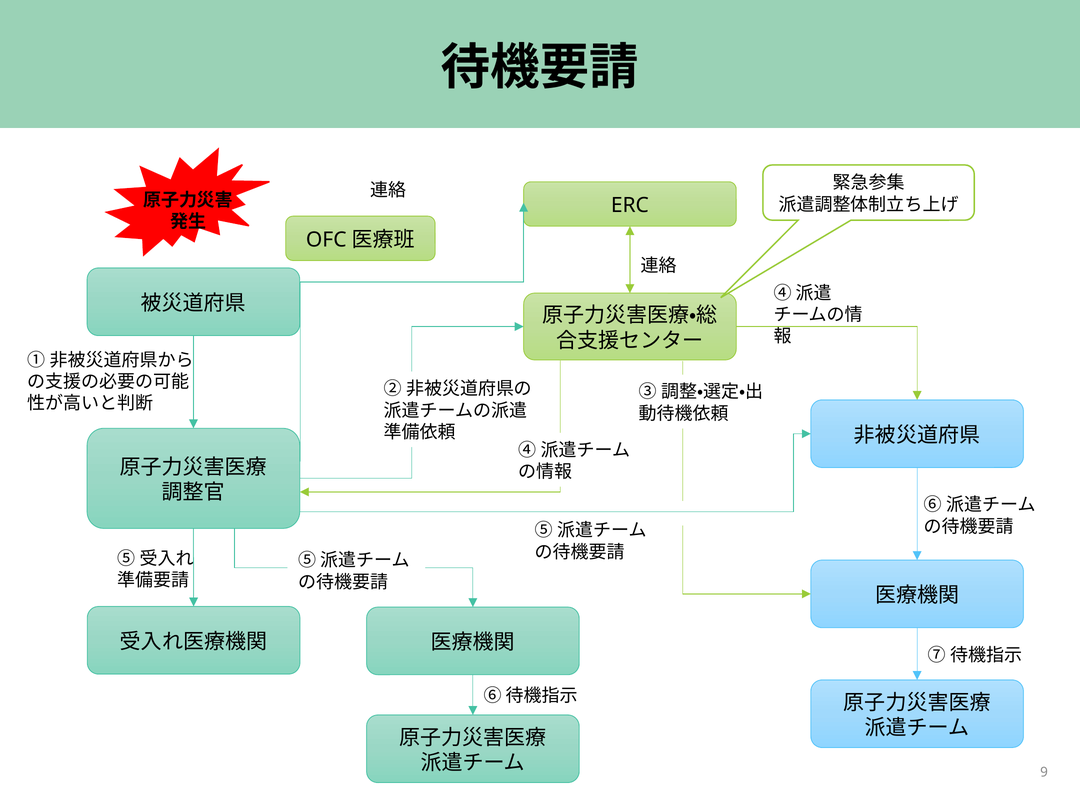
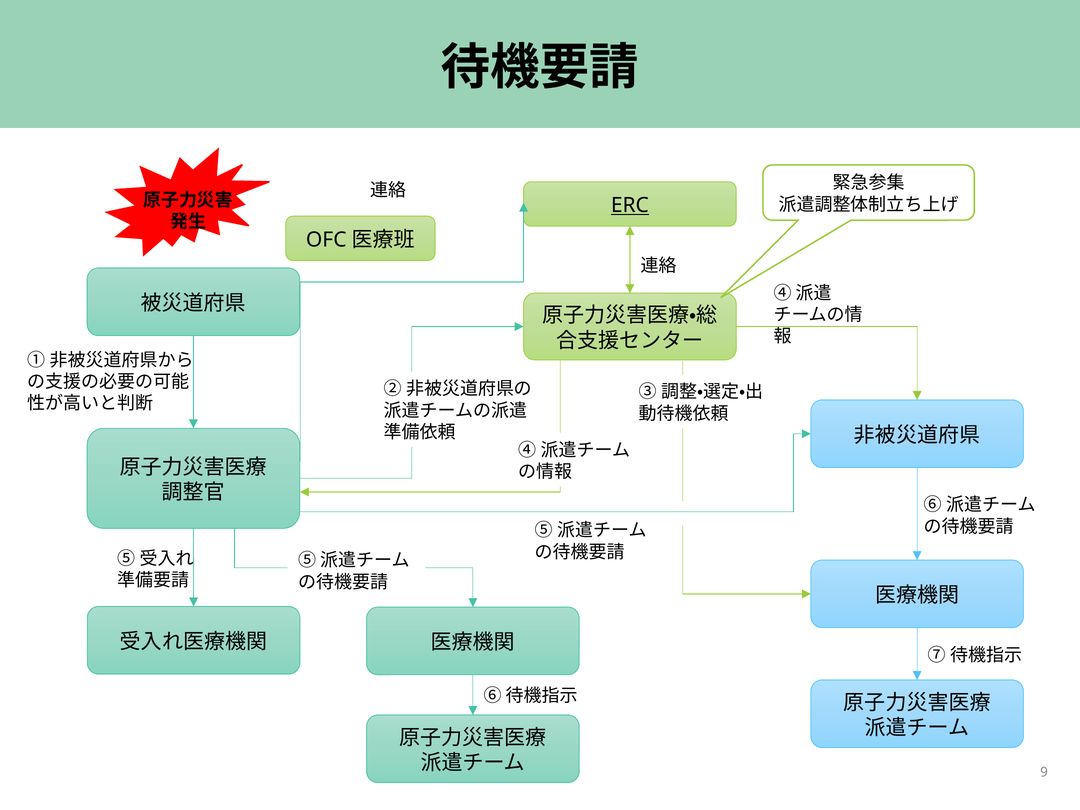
ERC underline: none -> present (630, 205)
